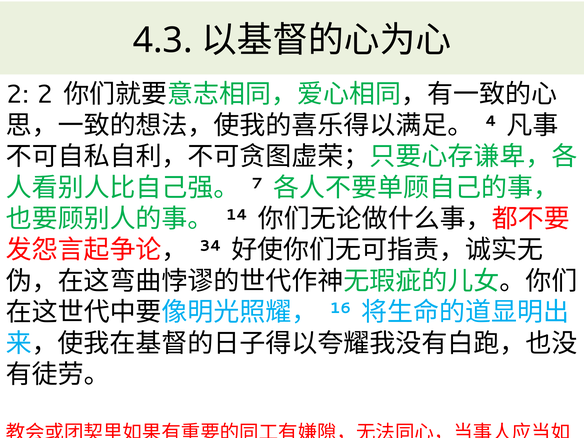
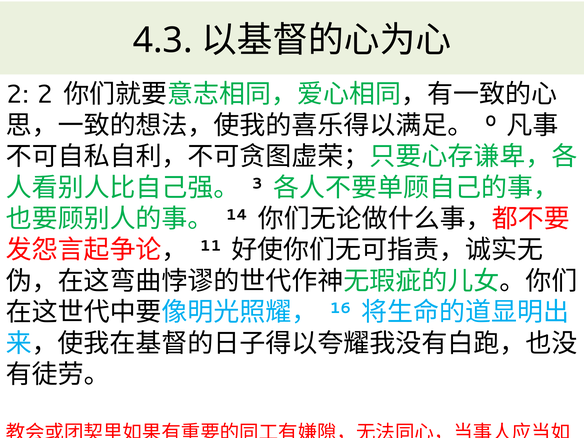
4: 4 -> 0 (491, 121)
7: 7 -> 3 (257, 184)
34: 34 -> 11 (210, 246)
